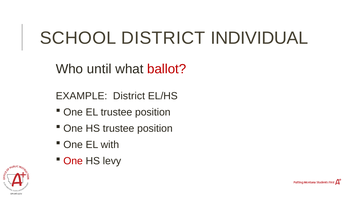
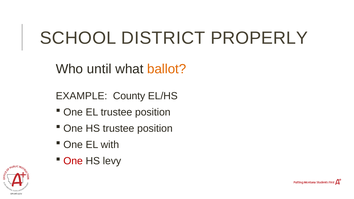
INDIVIDUAL: INDIVIDUAL -> PROPERLY (259, 38)
ballot colour: red -> orange (167, 69)
EXAMPLE District: District -> County (129, 96)
